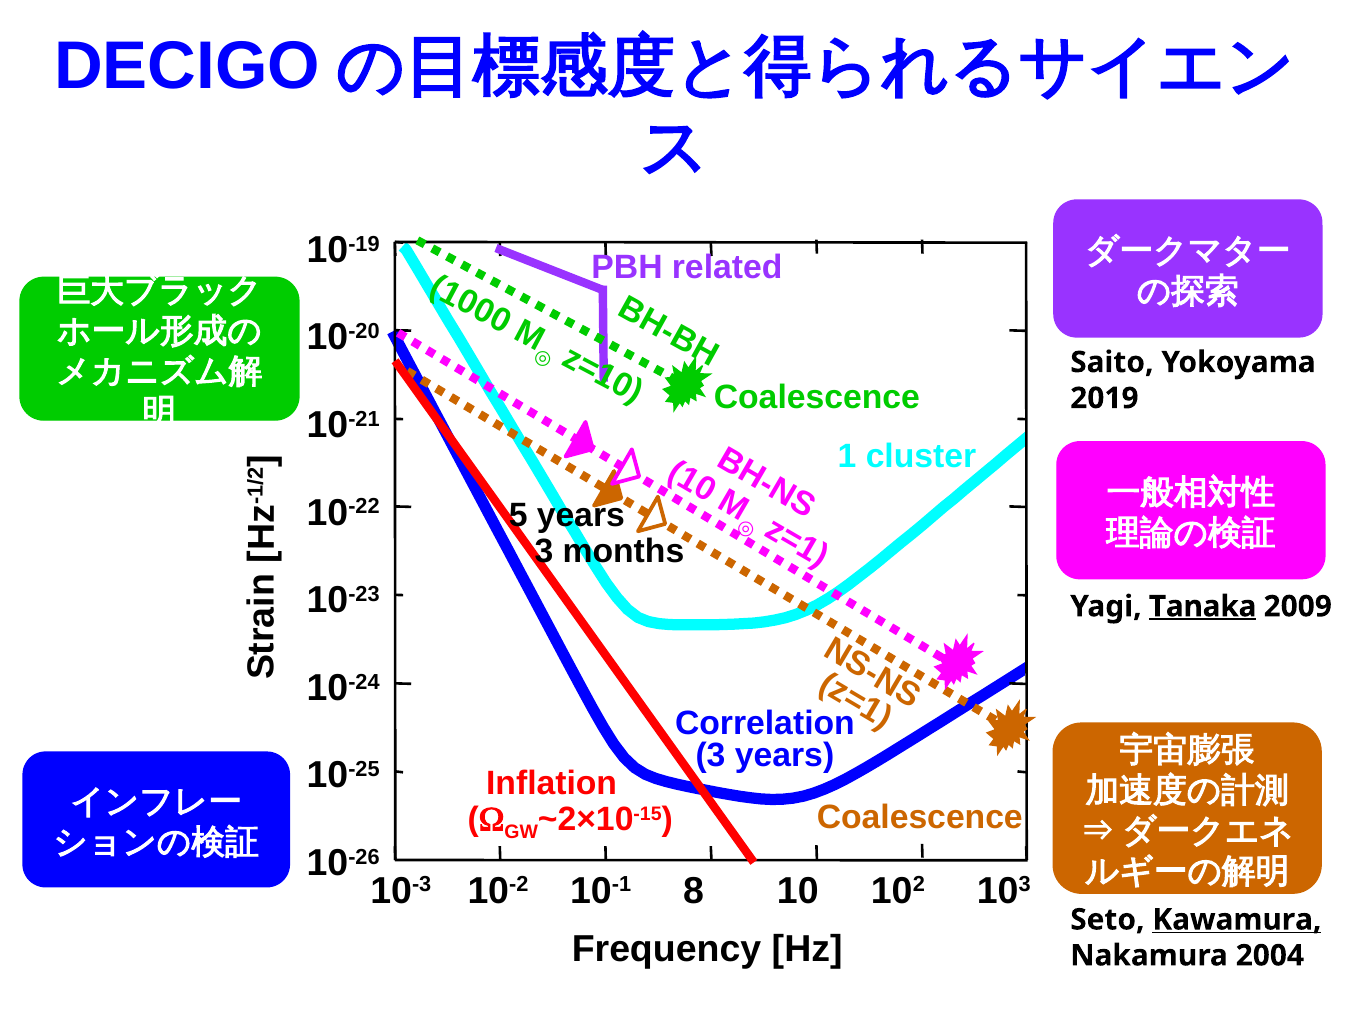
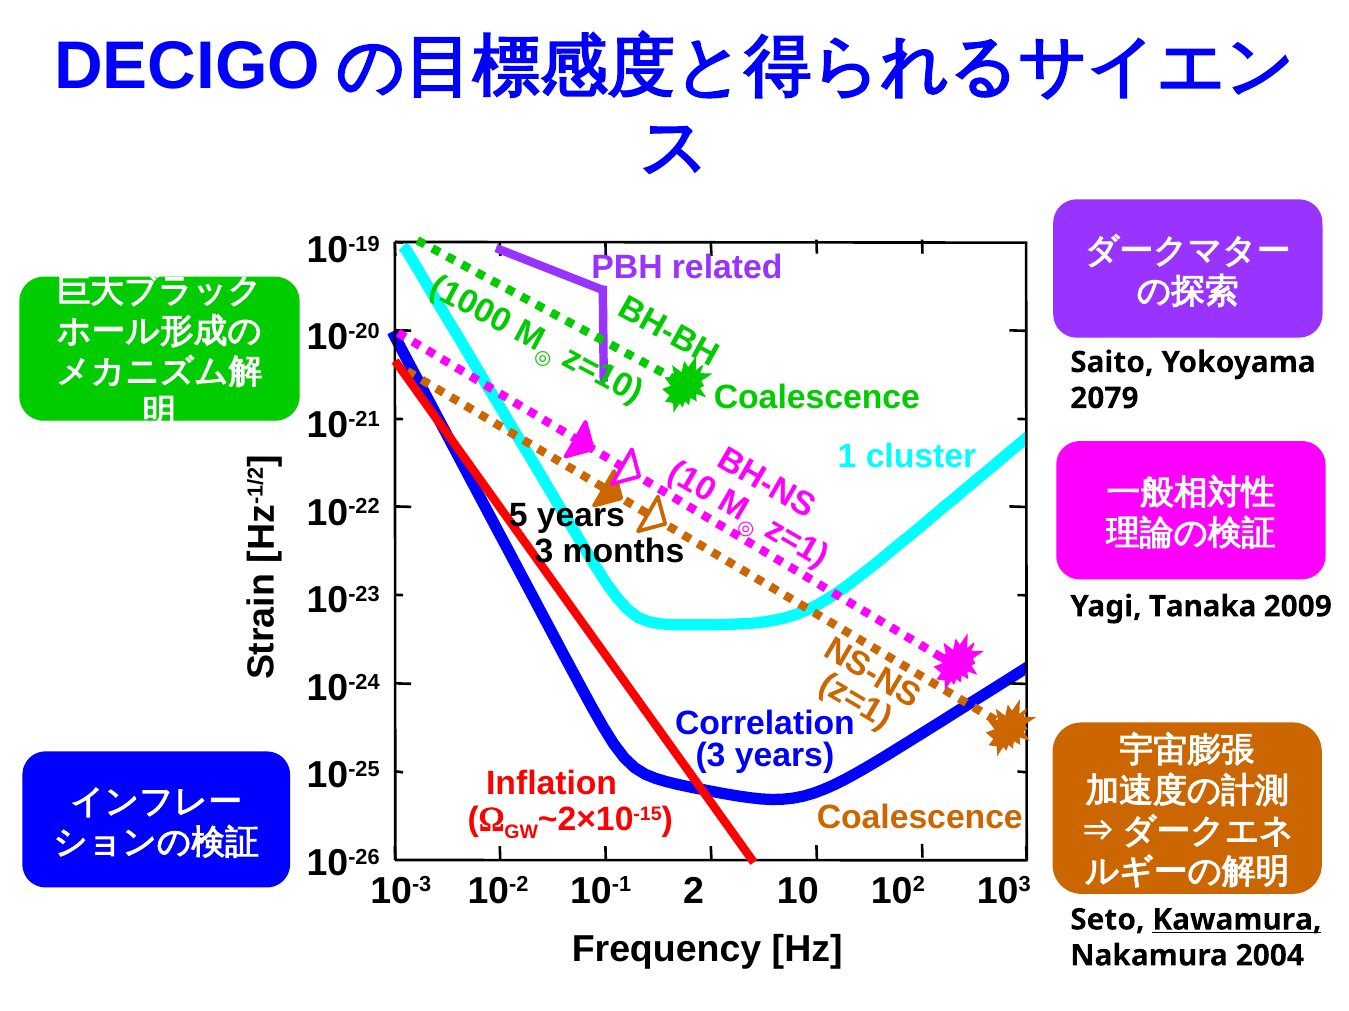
2019: 2019 -> 2079 (1104, 399)
Tanaka underline: present -> none (1203, 607)
10-1 8: 8 -> 2 (694, 891)
